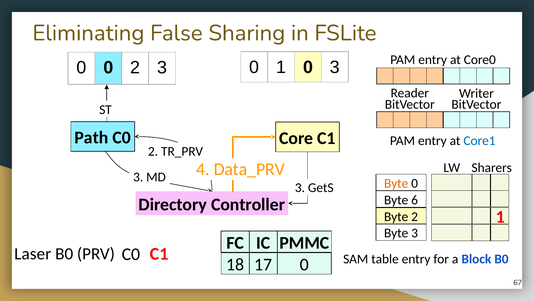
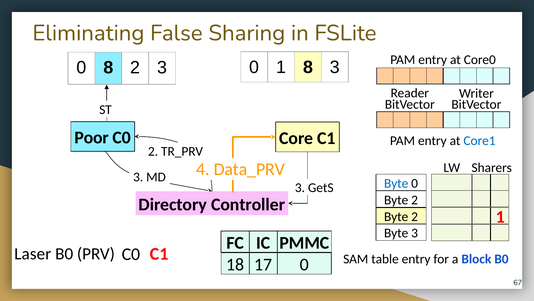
1 0: 0 -> 8 (308, 67)
0 0: 0 -> 8 (108, 68)
Path: Path -> Poor (92, 137)
Byte colour: orange -> blue (396, 183)
6: 6 -> 2 (415, 200)
